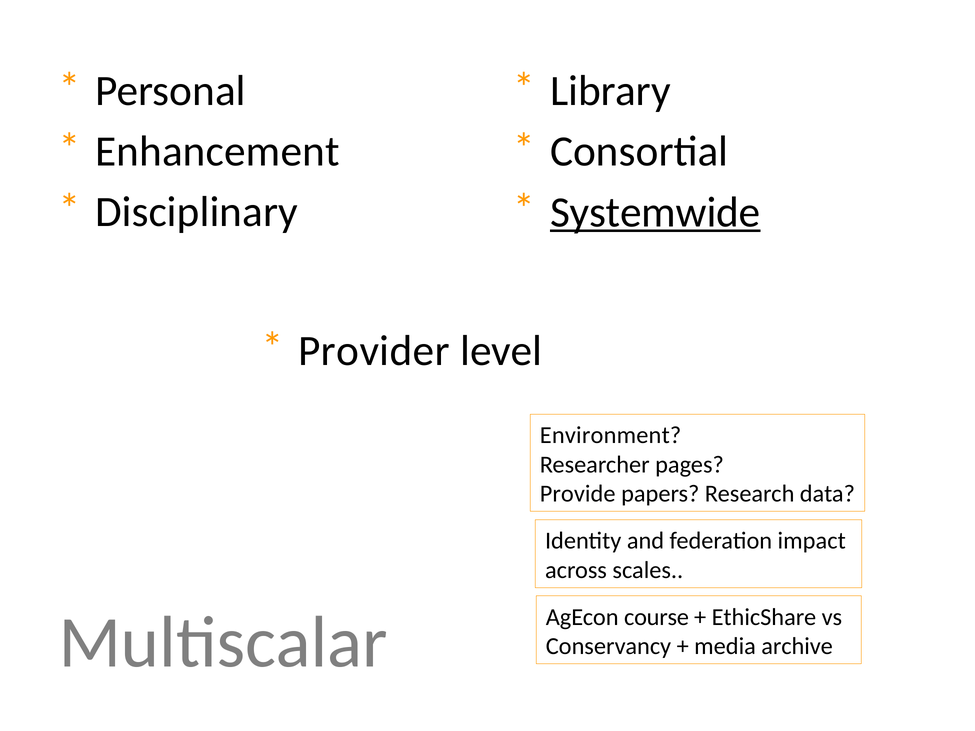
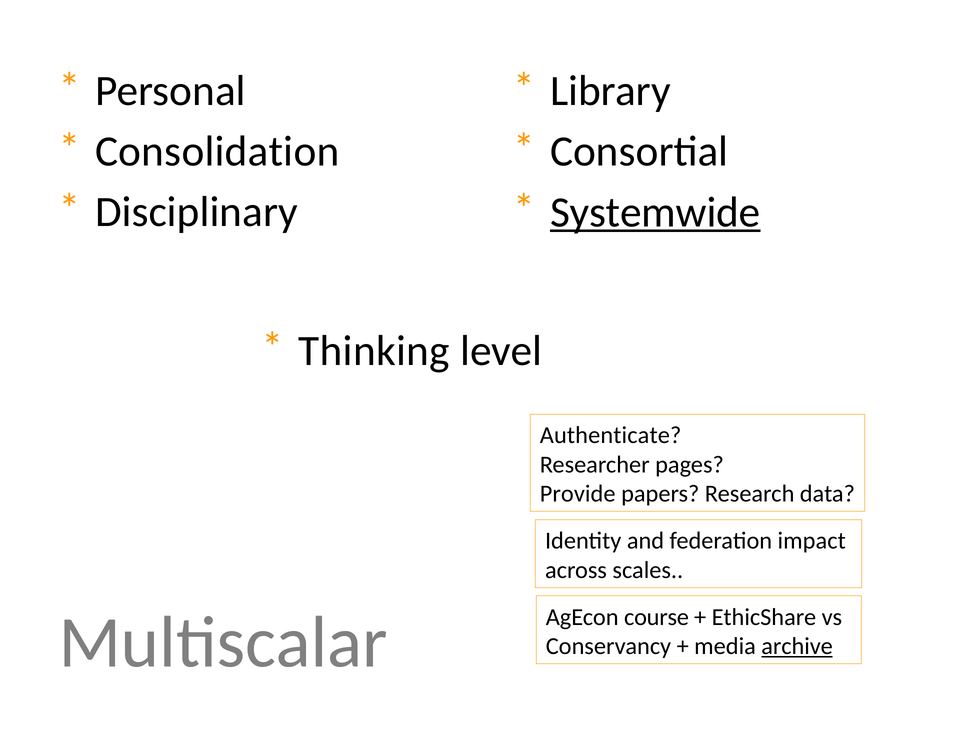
Enhancement: Enhancement -> Consolidation (217, 151)
Provider: Provider -> Thinking (374, 351)
Environment: Environment -> Authenticate (611, 435)
archive underline: none -> present (797, 646)
